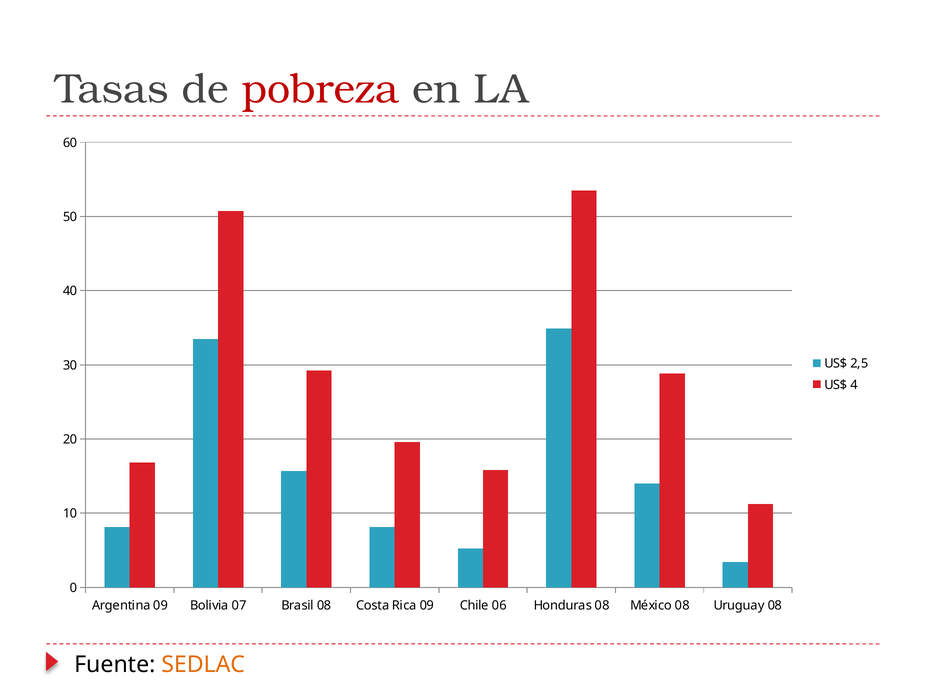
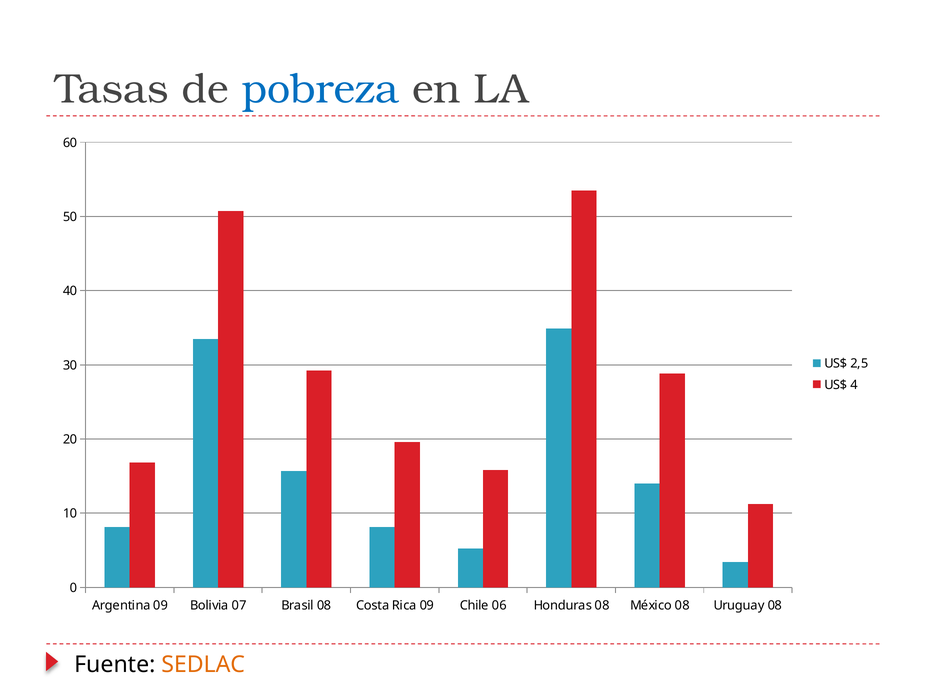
pobreza colour: red -> blue (320, 89)
